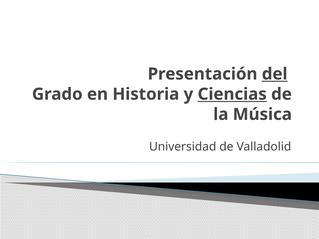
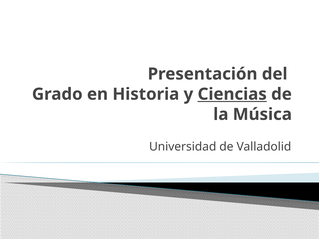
del underline: present -> none (275, 74)
